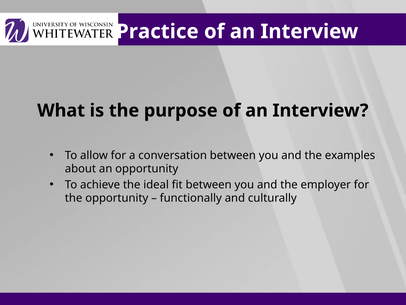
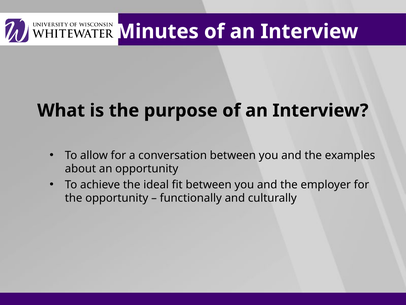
Practice: Practice -> Minutes (157, 31)
